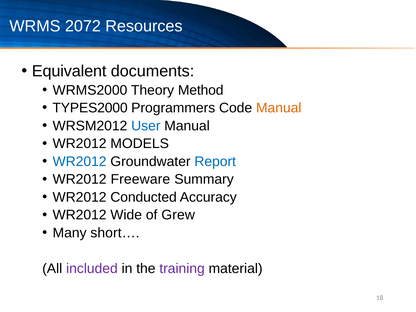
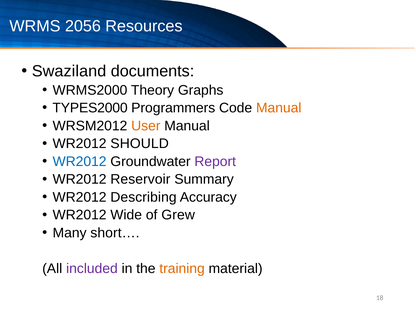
2072: 2072 -> 2056 (83, 26)
Equivalent: Equivalent -> Swaziland (69, 71)
Method: Method -> Graphs (201, 90)
User colour: blue -> orange (146, 126)
MODELS: MODELS -> SHOULD (140, 144)
Report colour: blue -> purple (215, 162)
Freeware: Freeware -> Reservoir (140, 179)
Conducted: Conducted -> Describing (143, 197)
training colour: purple -> orange (182, 269)
